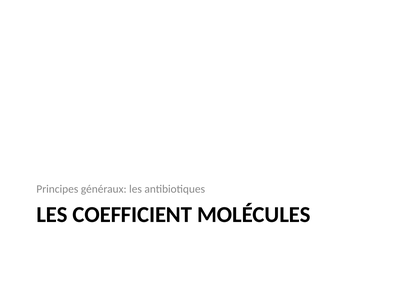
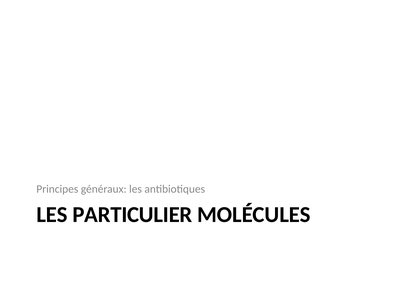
COEFFICIENT: COEFFICIENT -> PARTICULIER (132, 214)
